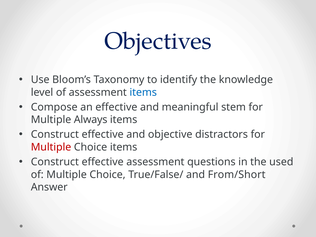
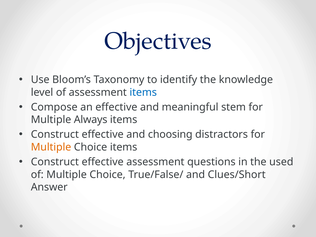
objective: objective -> choosing (170, 135)
Multiple colour: red -> orange (51, 147)
From/Short: From/Short -> Clues/Short (237, 175)
